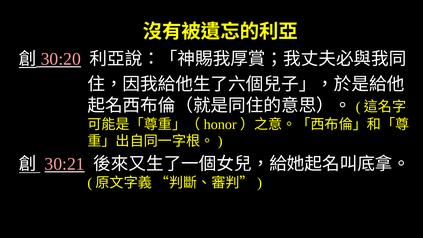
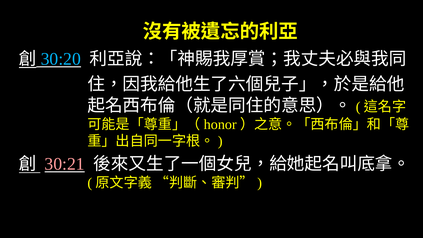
30:20 colour: pink -> light blue (61, 59)
